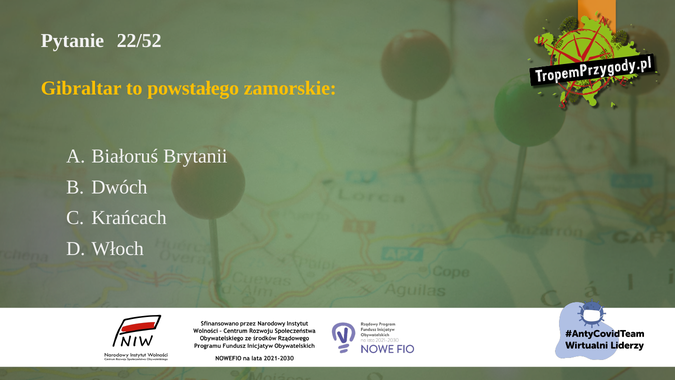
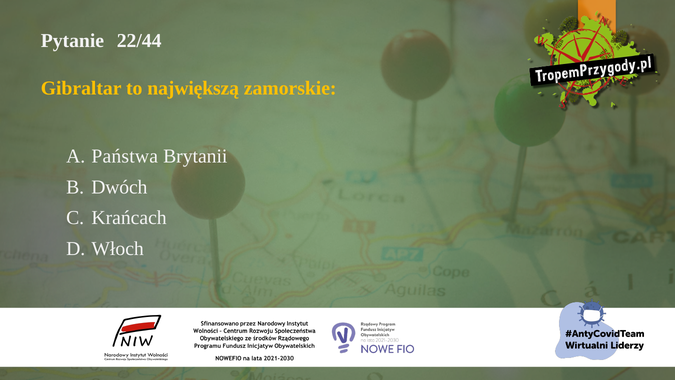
22/52: 22/52 -> 22/44 (139, 41)
powstałego: powstałego -> największą (193, 88)
Białoruś: Białoruś -> Państwa (125, 156)
